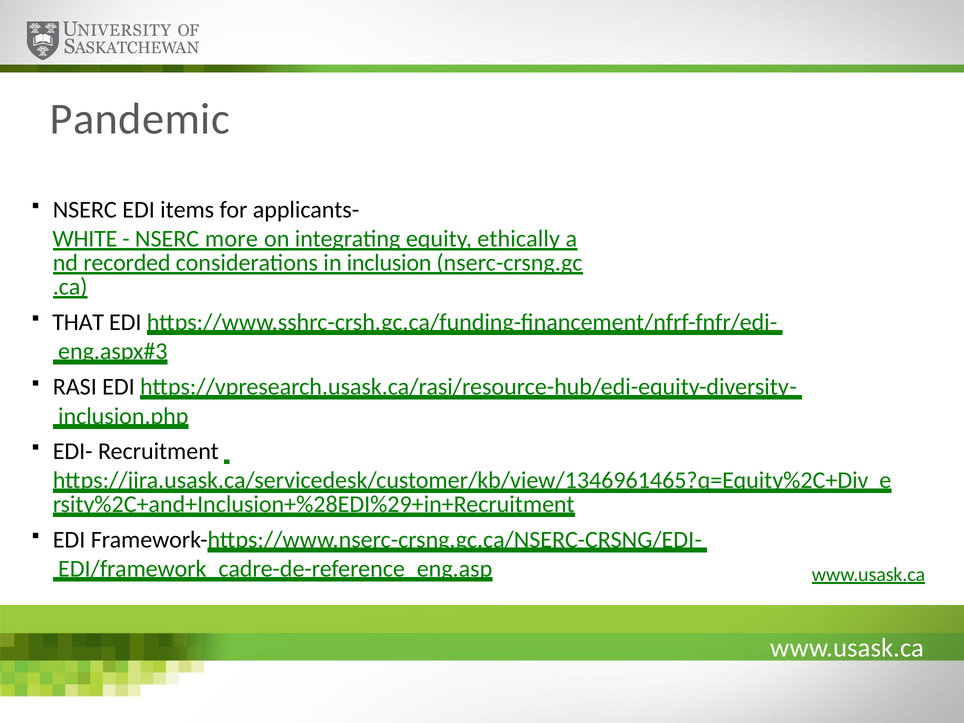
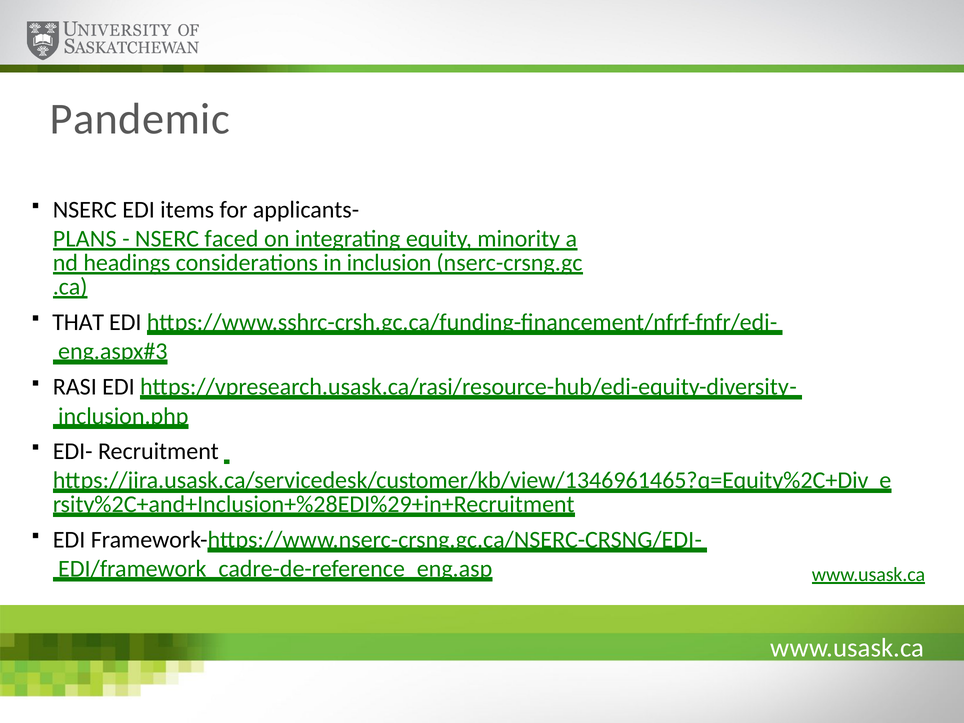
WHITE: WHITE -> PLANS (85, 239)
more: more -> faced (231, 239)
ethically: ethically -> minority (519, 239)
recorded: recorded -> headings (127, 263)
